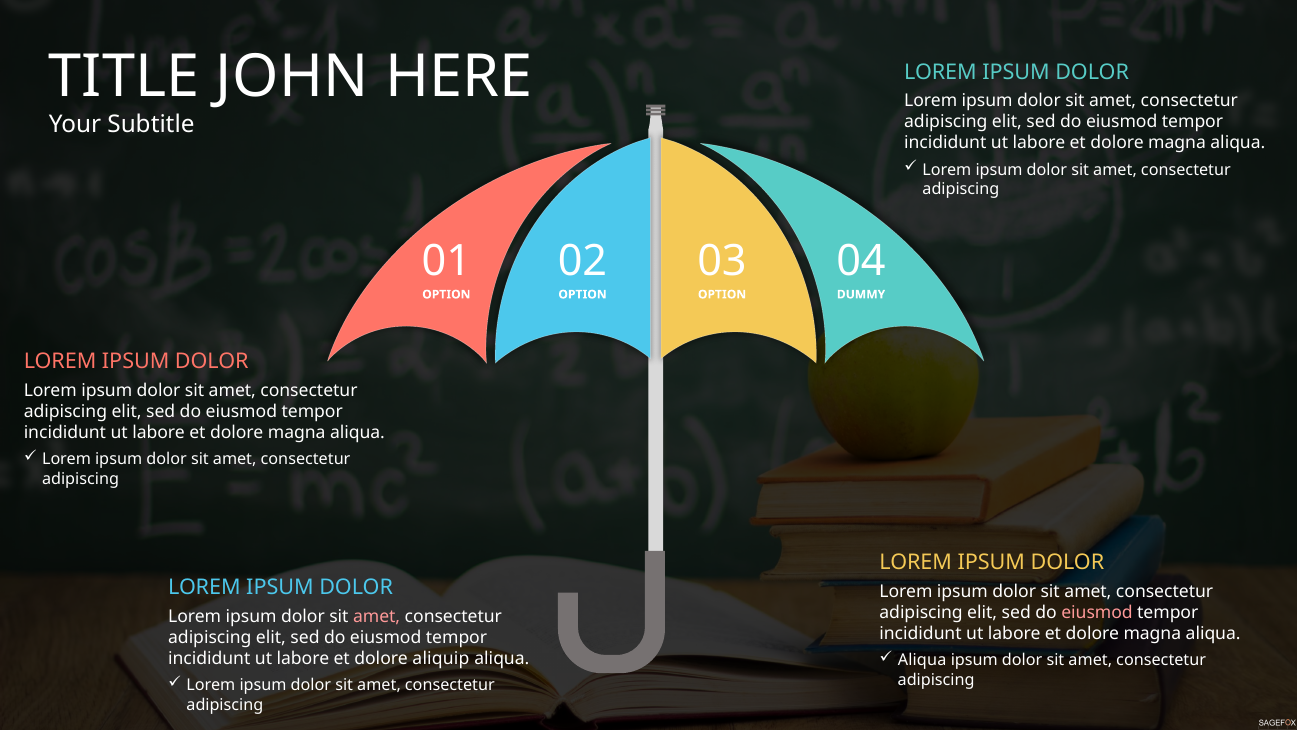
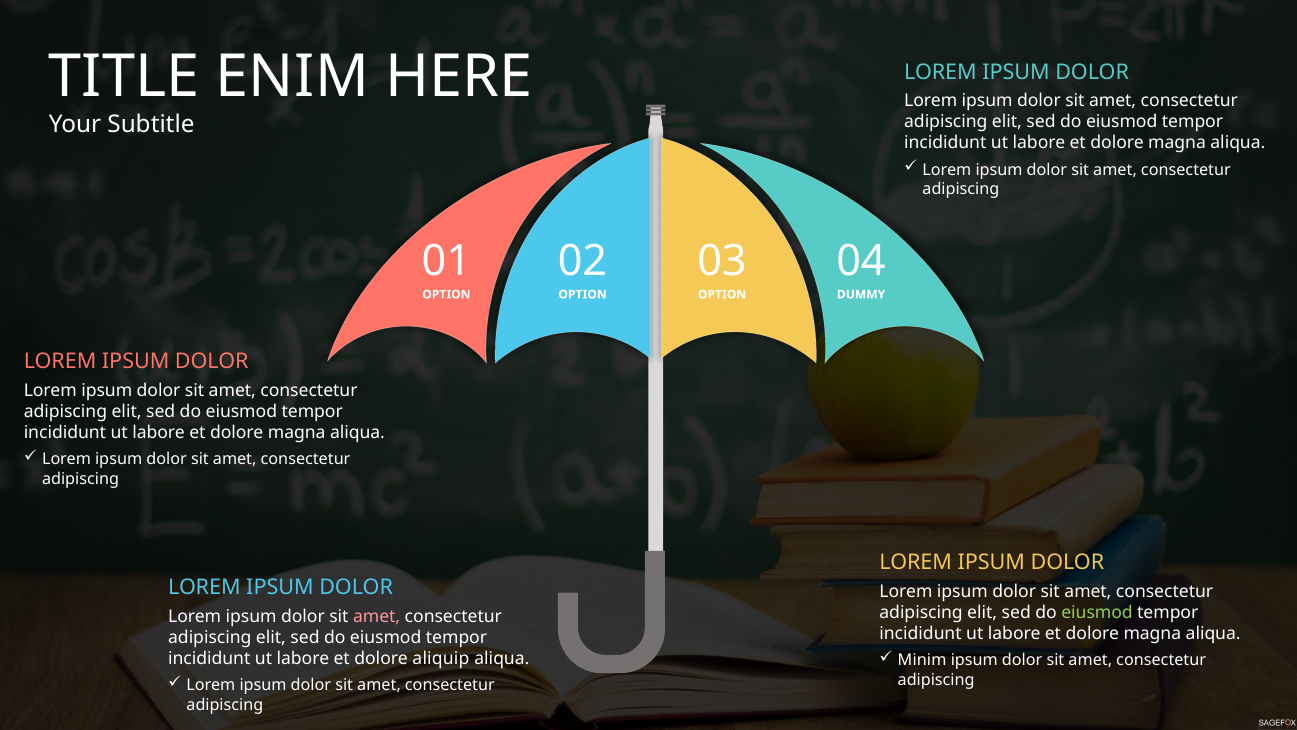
JOHN: JOHN -> ENIM (292, 77)
eiusmod colour: pink -> light green (1097, 612)
Aliqua: Aliqua -> Minim (922, 660)
